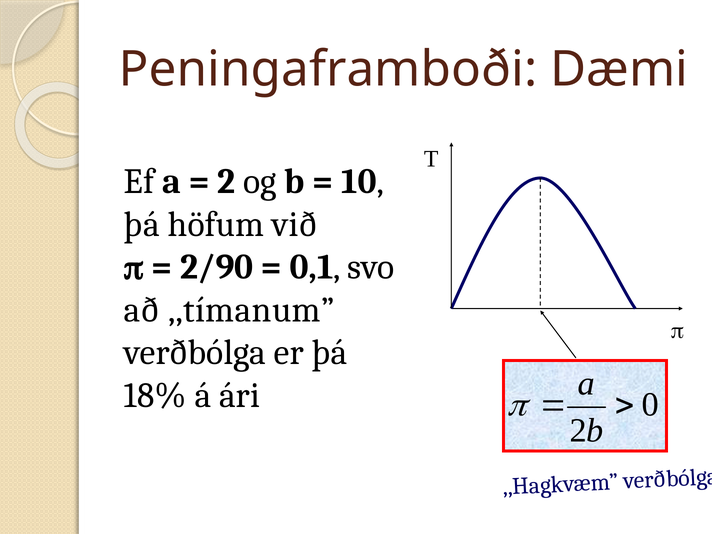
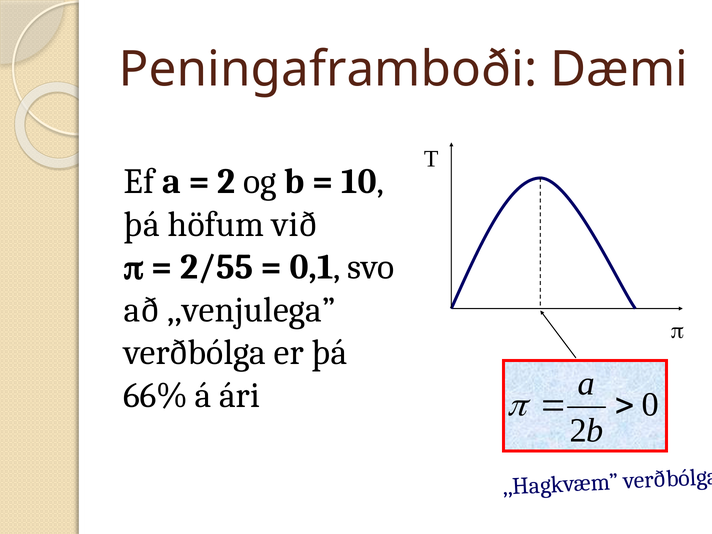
2/90: 2/90 -> 2/55 (217, 267)
,,tímanum: ,,tímanum -> ,,venjulega (251, 310)
18%: 18% -> 66% (156, 395)
